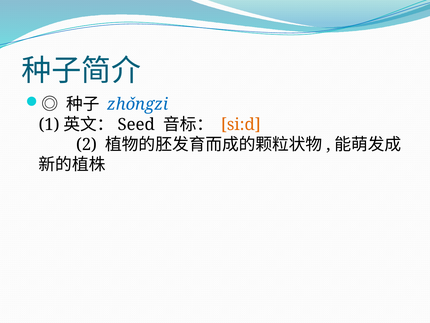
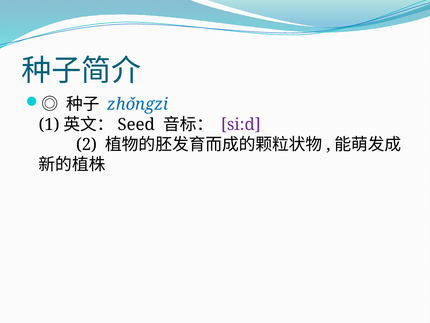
si:d colour: orange -> purple (241, 124)
